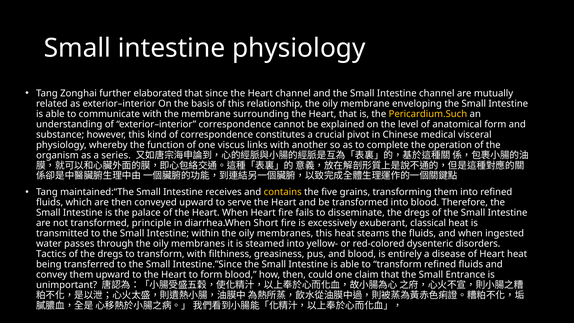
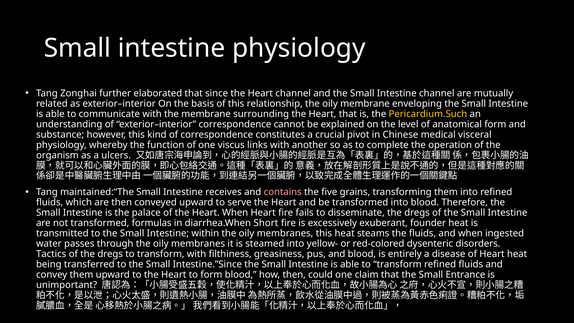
series: series -> ulcers (116, 155)
contains colour: yellow -> pink (283, 192)
principle: principle -> formulas (152, 223)
classical: classical -> founder (428, 223)
